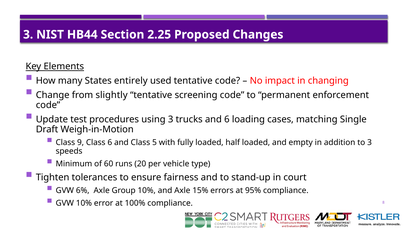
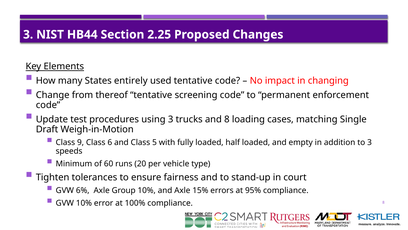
slightly: slightly -> thereof (112, 95)
and 6: 6 -> 8 (227, 119)
